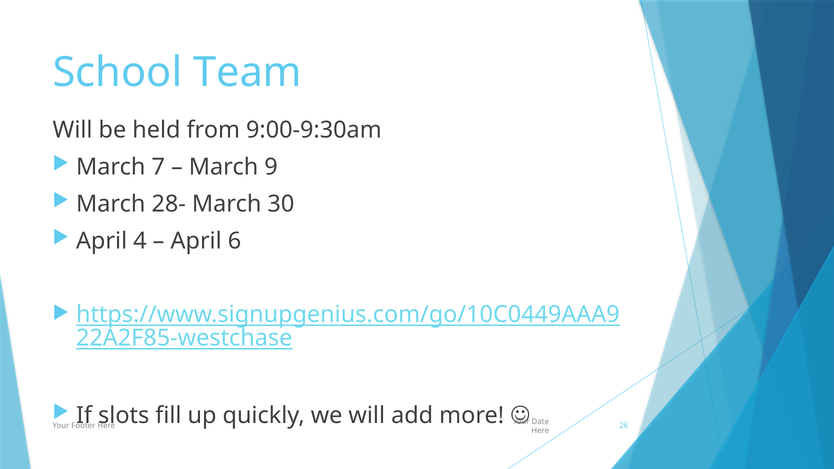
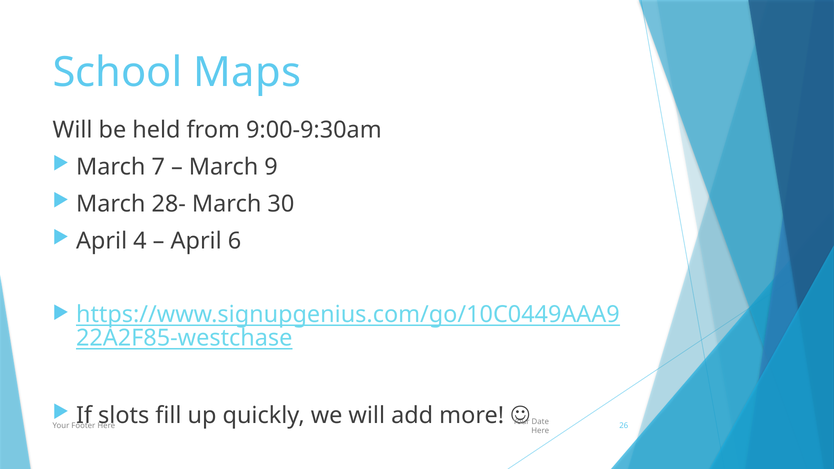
Team: Team -> Maps (247, 73)
